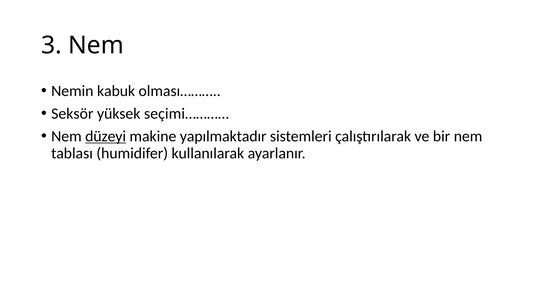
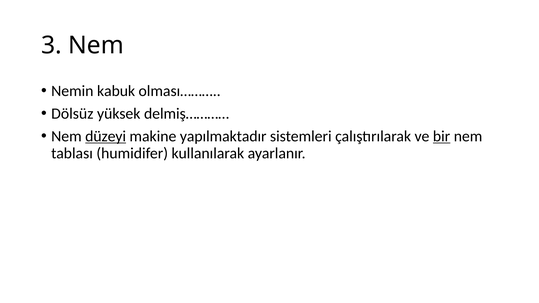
Seksör: Seksör -> Dölsüz (72, 114)
seçimi…………: seçimi………… -> delmiş………… (187, 114)
bir underline: none -> present (442, 136)
